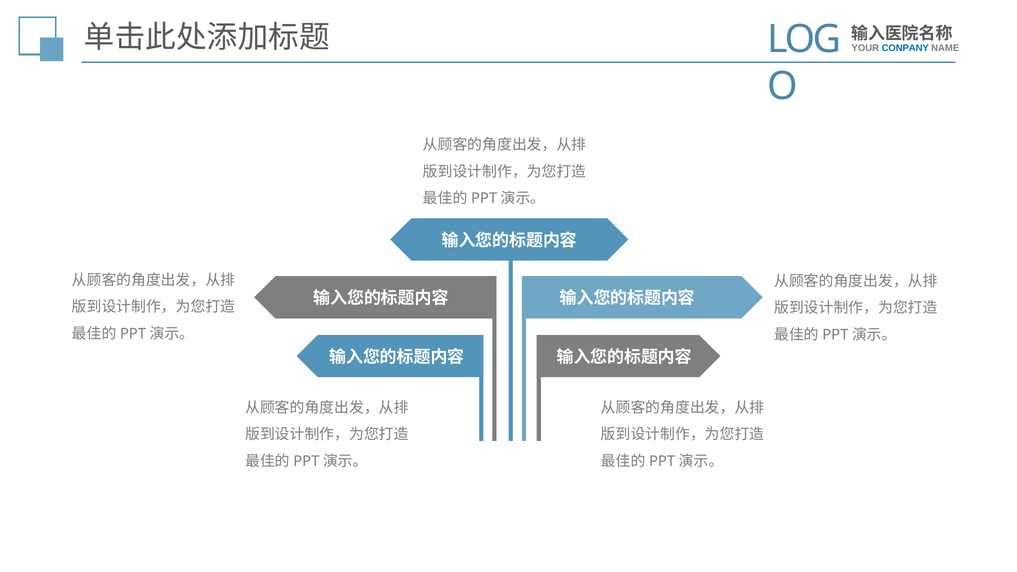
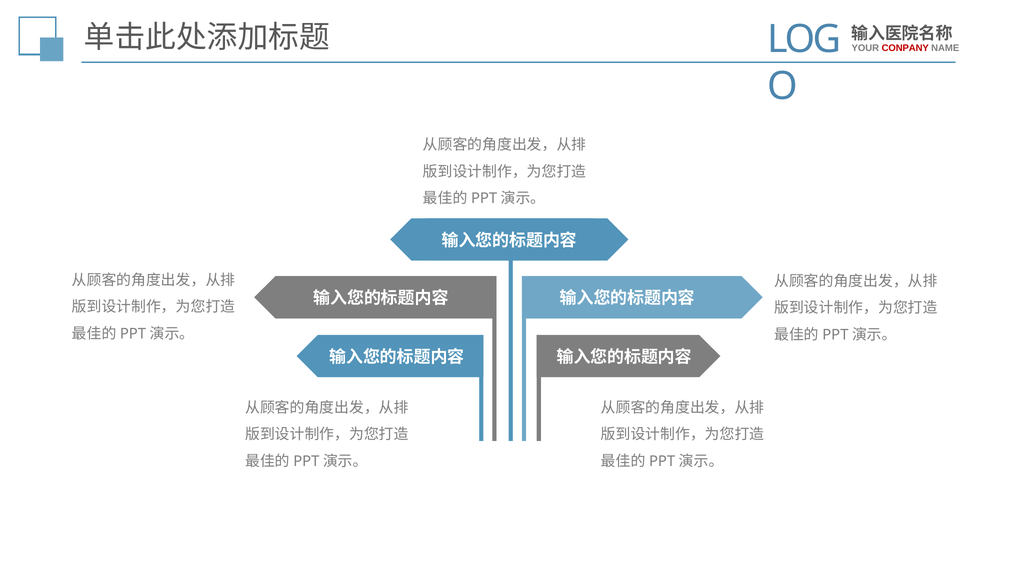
CONPANY colour: blue -> red (905, 48)
